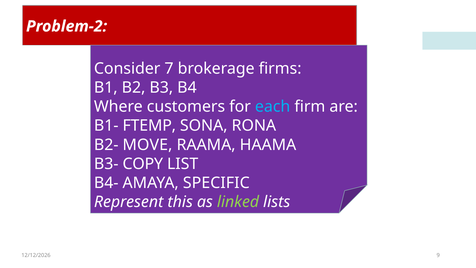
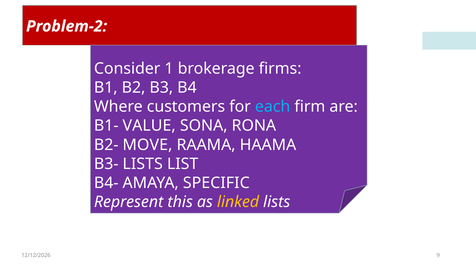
7: 7 -> 1 (169, 68)
FTEMP: FTEMP -> VALUE (149, 126)
B3- COPY: COPY -> LISTS (143, 164)
linked colour: light green -> yellow (238, 202)
